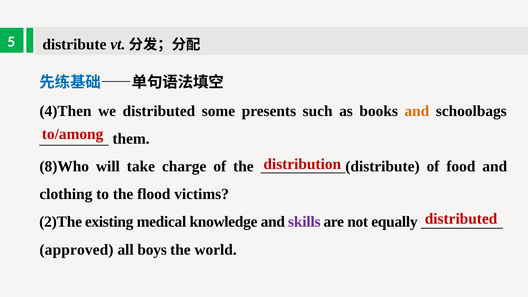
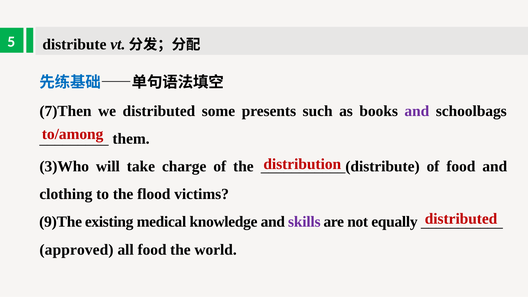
4)Then: 4)Then -> 7)Then (66, 111)
and colour: orange -> purple (417, 111)
8)Who: 8)Who -> 3)Who (64, 166)
2)The: 2)The -> 9)The (61, 222)
all boys: boys -> food (152, 250)
